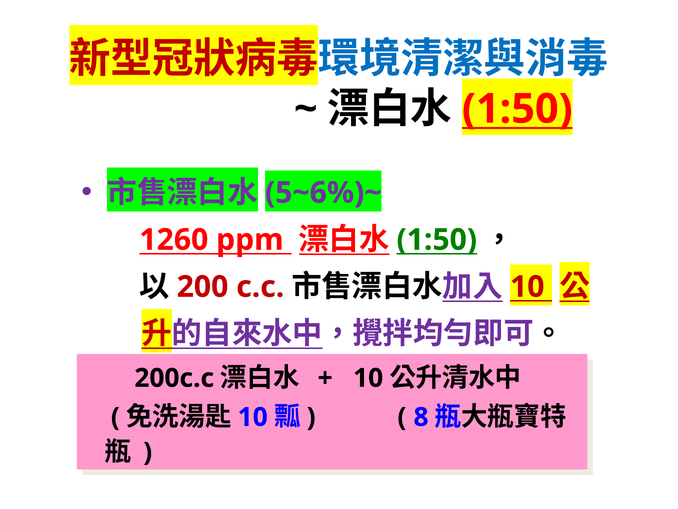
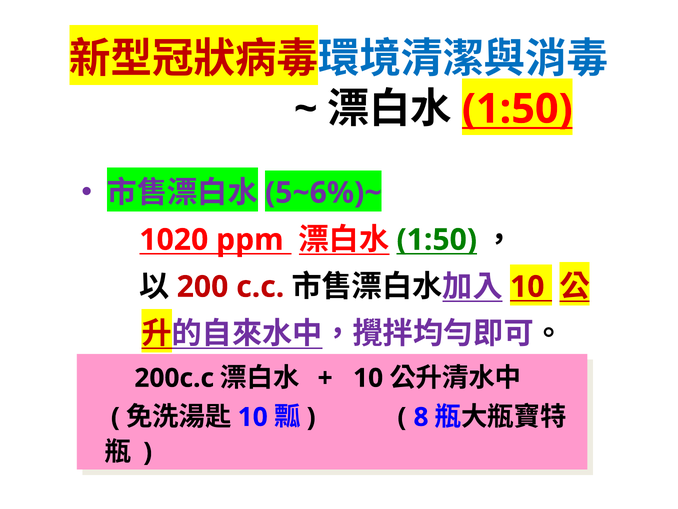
1260: 1260 -> 1020 (174, 240)
